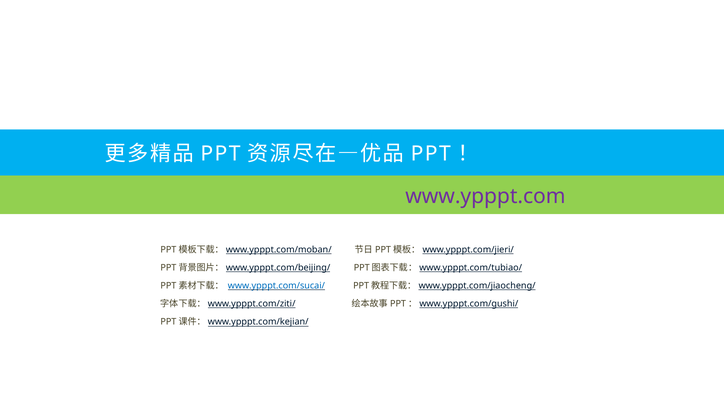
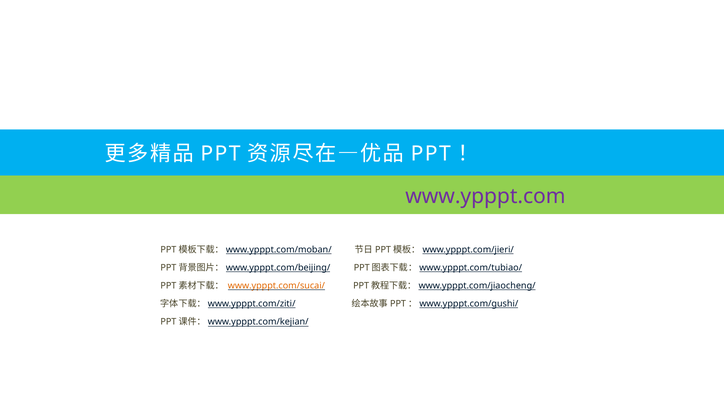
www.ypppt.com/sucai/ colour: blue -> orange (276, 286)
